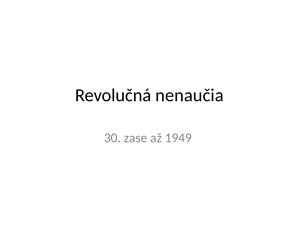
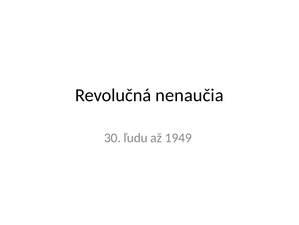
zase: zase -> ľudu (136, 137)
